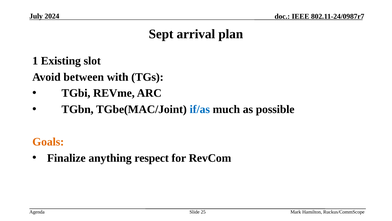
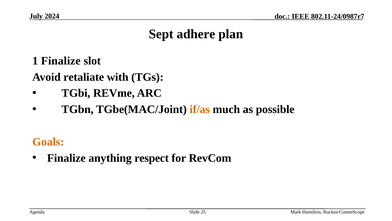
arrival: arrival -> adhere (196, 34)
1 Existing: Existing -> Finalize (61, 61)
between: between -> retaliate (84, 77)
if/as colour: blue -> orange (200, 109)
